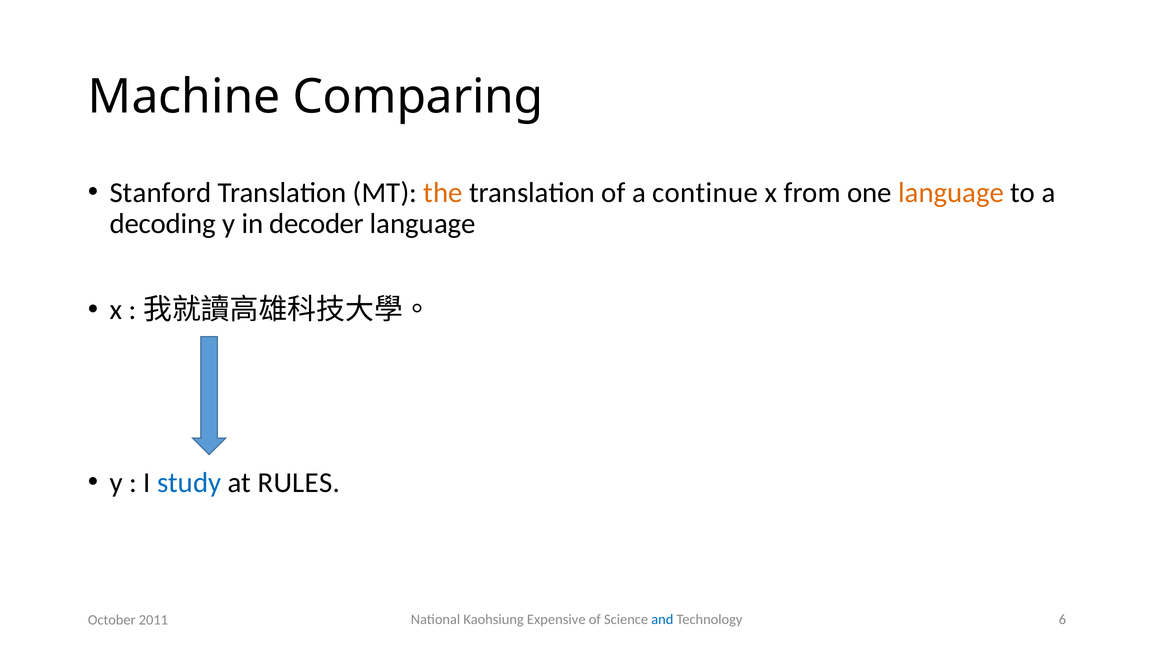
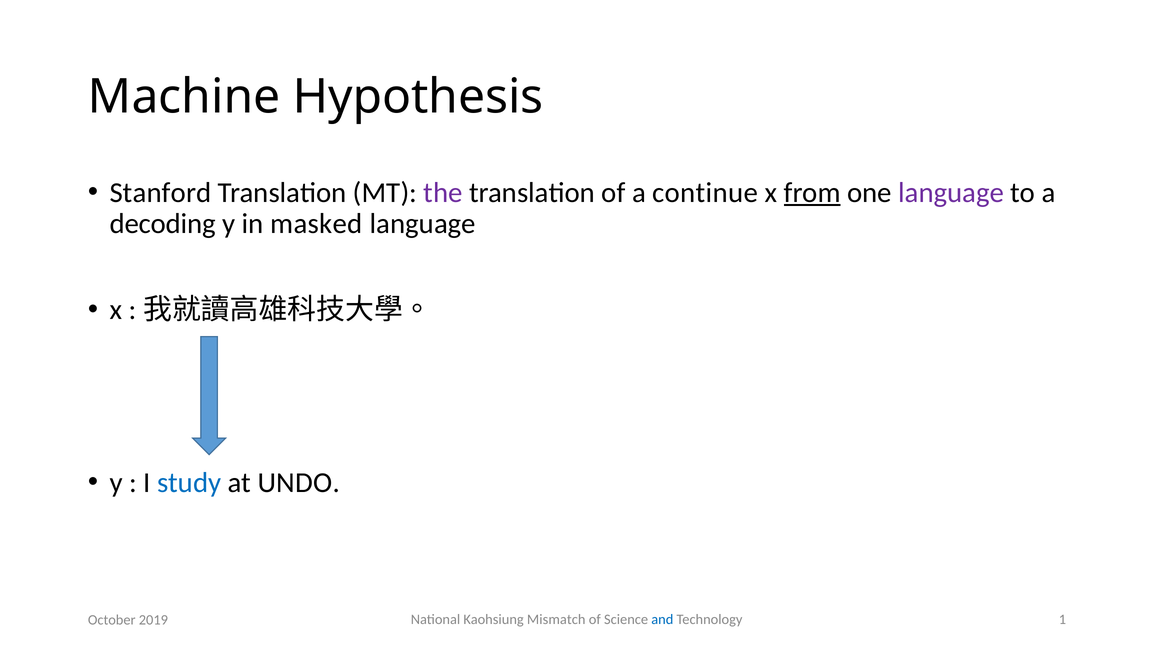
Comparing: Comparing -> Hypothesis (418, 97)
the colour: orange -> purple (443, 193)
from underline: none -> present (812, 193)
language colour: orange -> purple (951, 193)
decoder: decoder -> masked (316, 224)
RULES: RULES -> UNDO (299, 483)
Expensive: Expensive -> Mismatch (556, 620)
6: 6 -> 1 (1062, 620)
2011: 2011 -> 2019 (153, 620)
